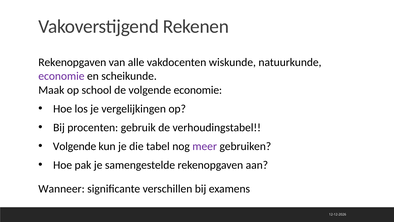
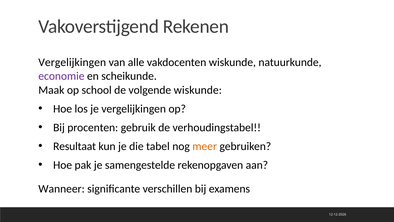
Rekenopgaven: Rekenopgaven -> Vergelijkingen (72, 62)
volgende economie: economie -> wiskunde (198, 90)
Volgende: Volgende -> Resultaat (75, 146)
meer colour: purple -> orange (205, 146)
